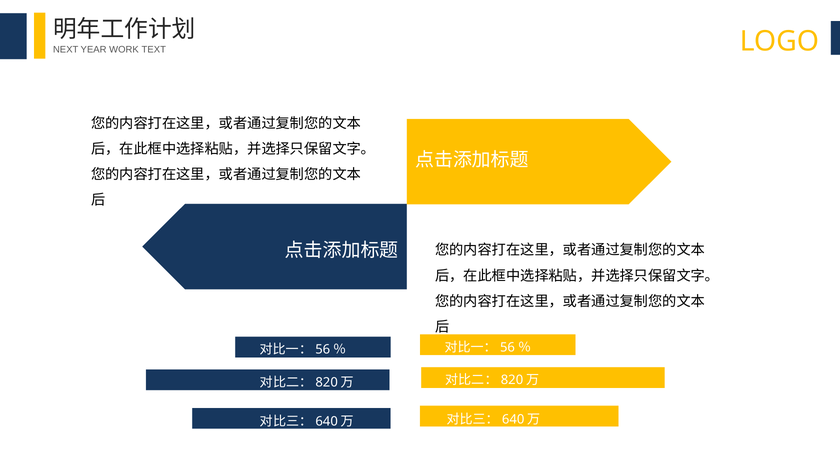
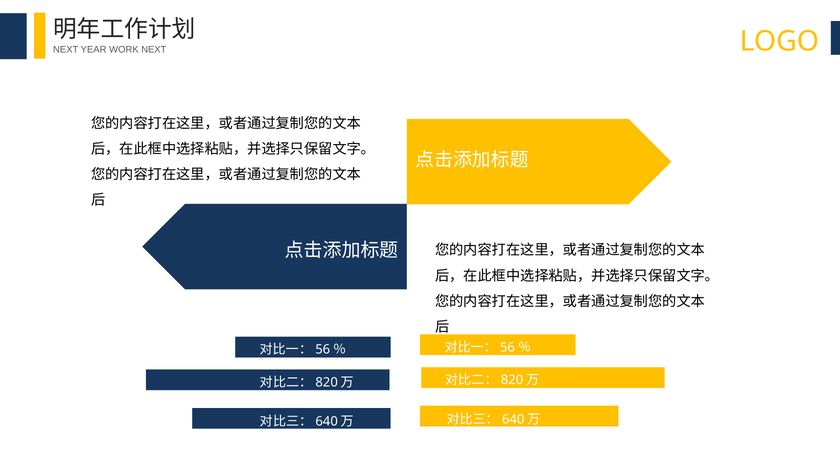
WORK TEXT: TEXT -> NEXT (154, 50)
